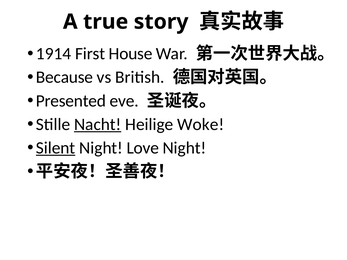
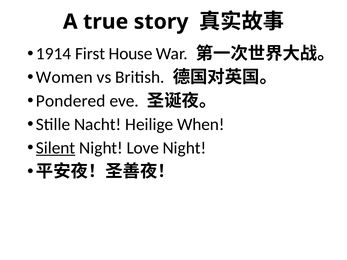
Because: Because -> Women (64, 77)
Presented: Presented -> Pondered (71, 101)
Nacht underline: present -> none (98, 124)
Woke: Woke -> When (201, 124)
